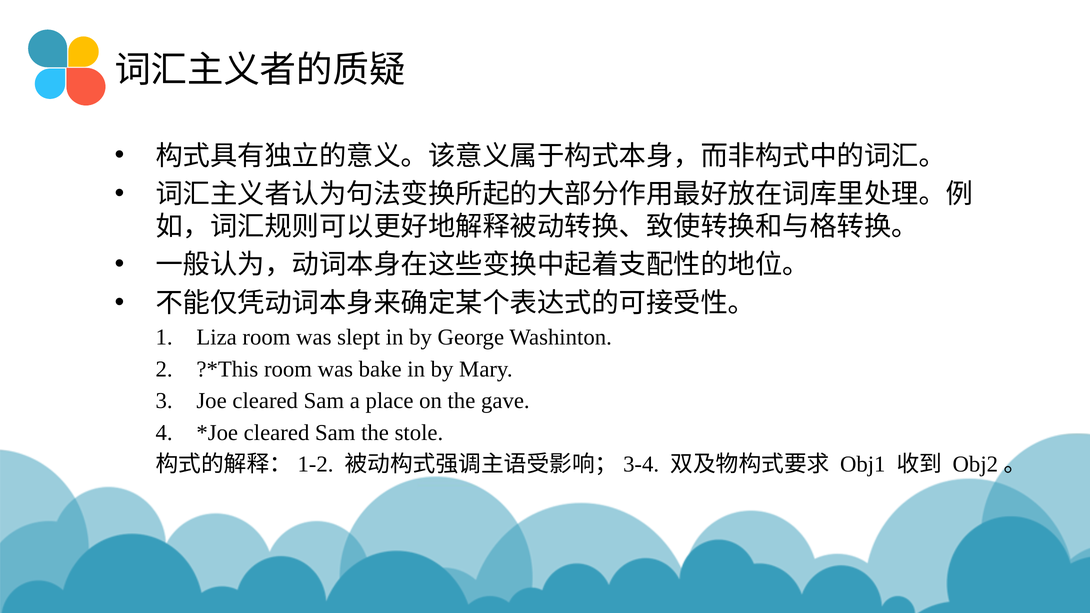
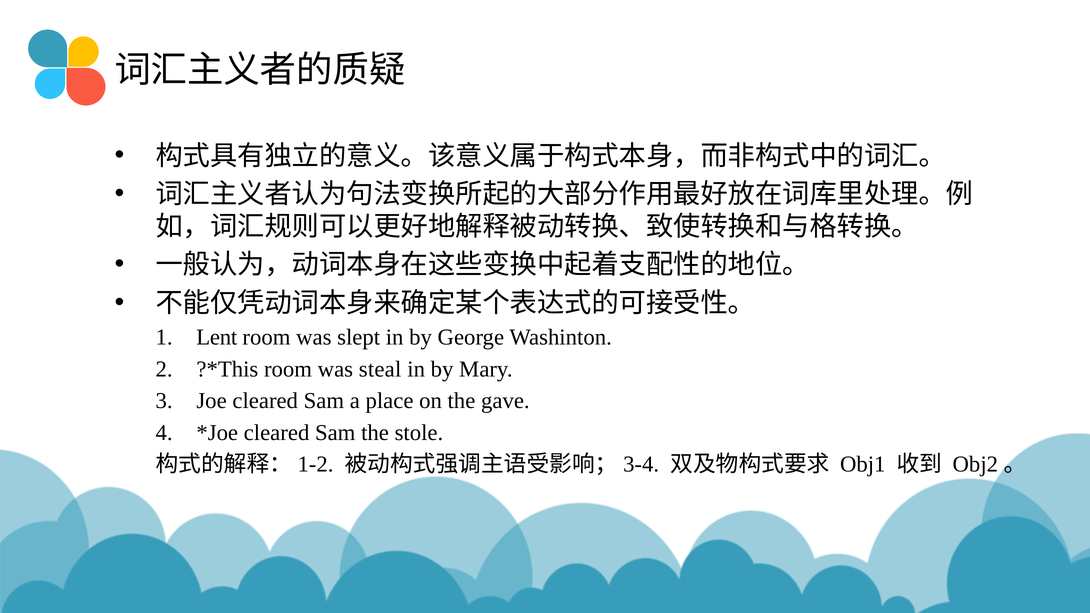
Liza: Liza -> Lent (217, 337)
bake: bake -> steal (380, 369)
